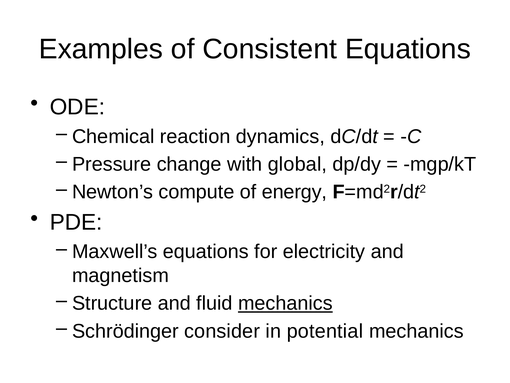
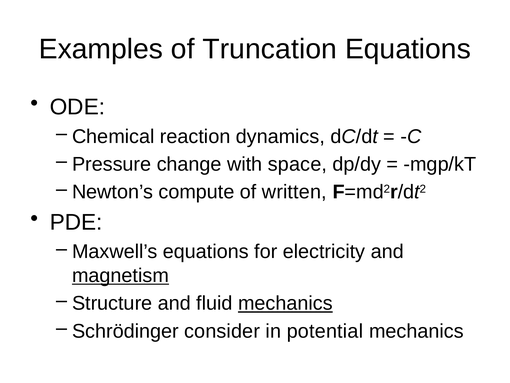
Consistent: Consistent -> Truncation (270, 49)
global: global -> space (297, 164)
energy: energy -> written (294, 192)
magnetism underline: none -> present (120, 275)
